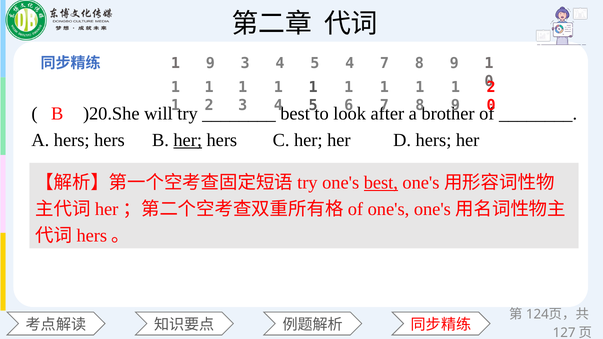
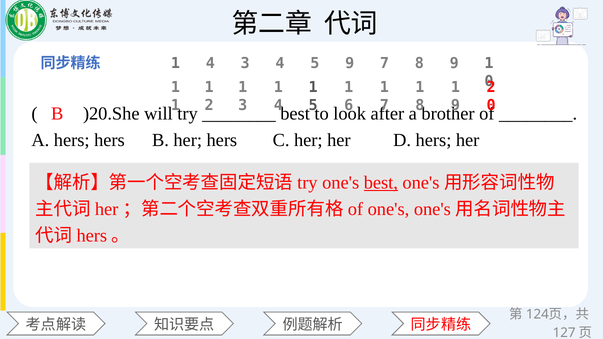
9: 9 -> 4 (210, 63)
5 4: 4 -> 9 (350, 63)
her underline: present -> none (188, 140)
